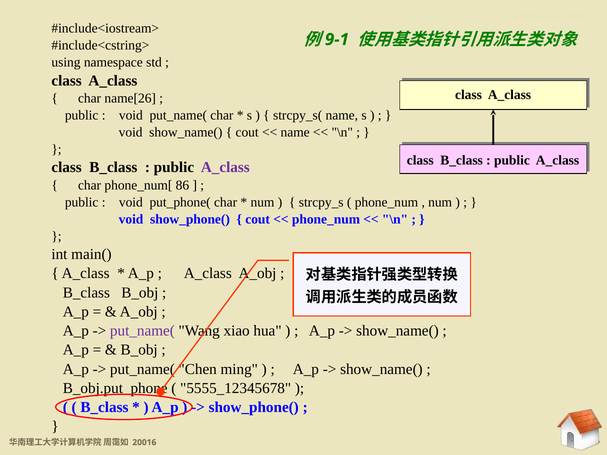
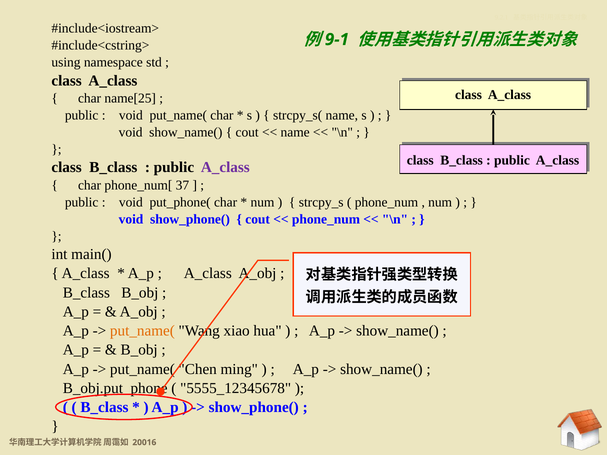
name[26: name[26 -> name[25 (130, 98)
86: 86 -> 37 (182, 185)
put_name( colour: purple -> orange (142, 331)
